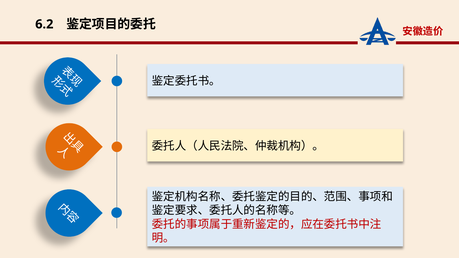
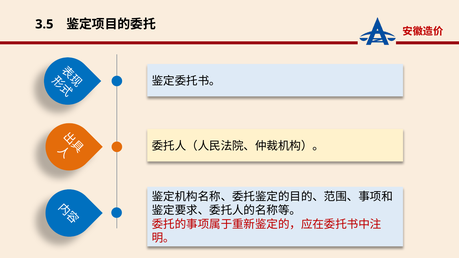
6.2: 6.2 -> 3.5 (44, 24)
